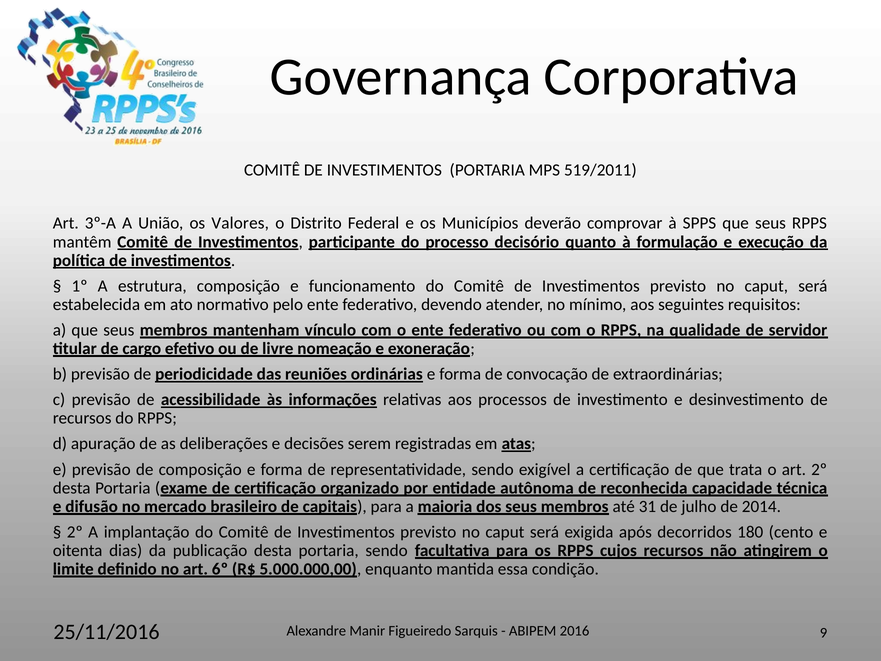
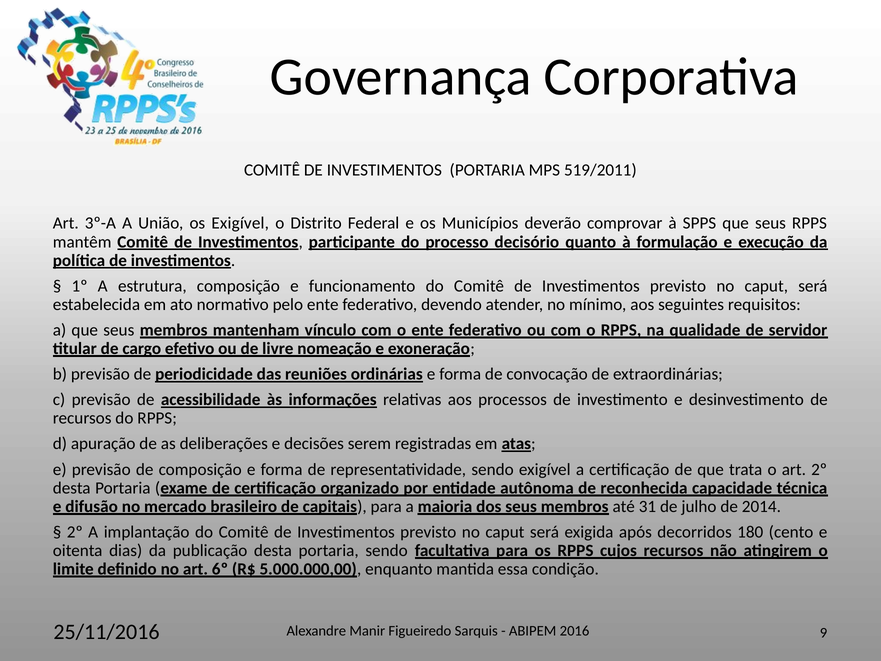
os Valores: Valores -> Exigível (240, 223)
